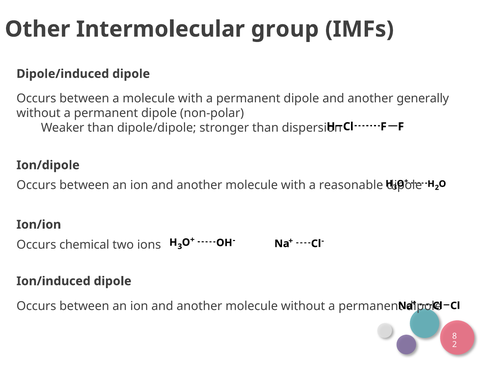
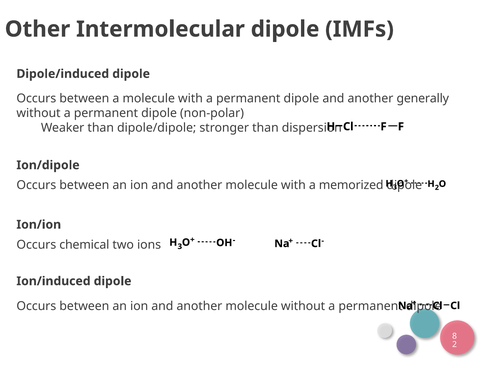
Intermolecular group: group -> dipole (285, 29)
reasonable: reasonable -> memorized (351, 185)
